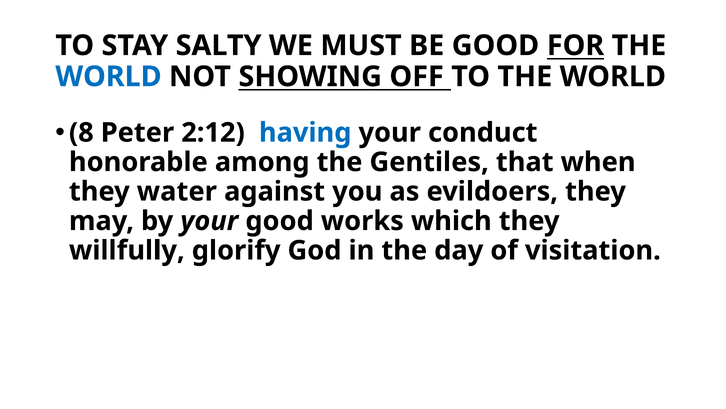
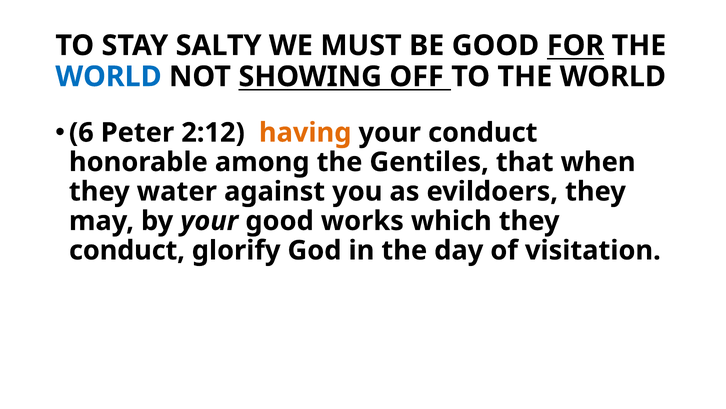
8: 8 -> 6 (81, 132)
having colour: blue -> orange (305, 132)
willfully: willfully -> conduct (127, 250)
